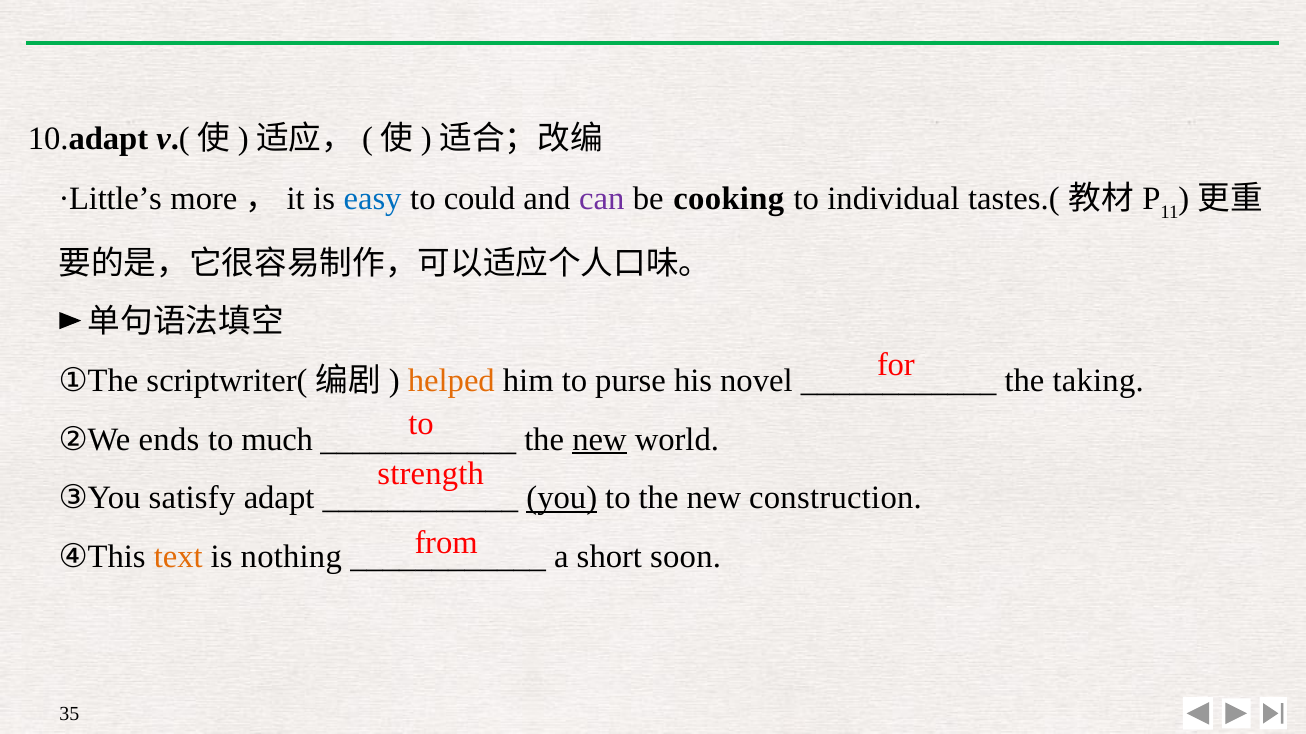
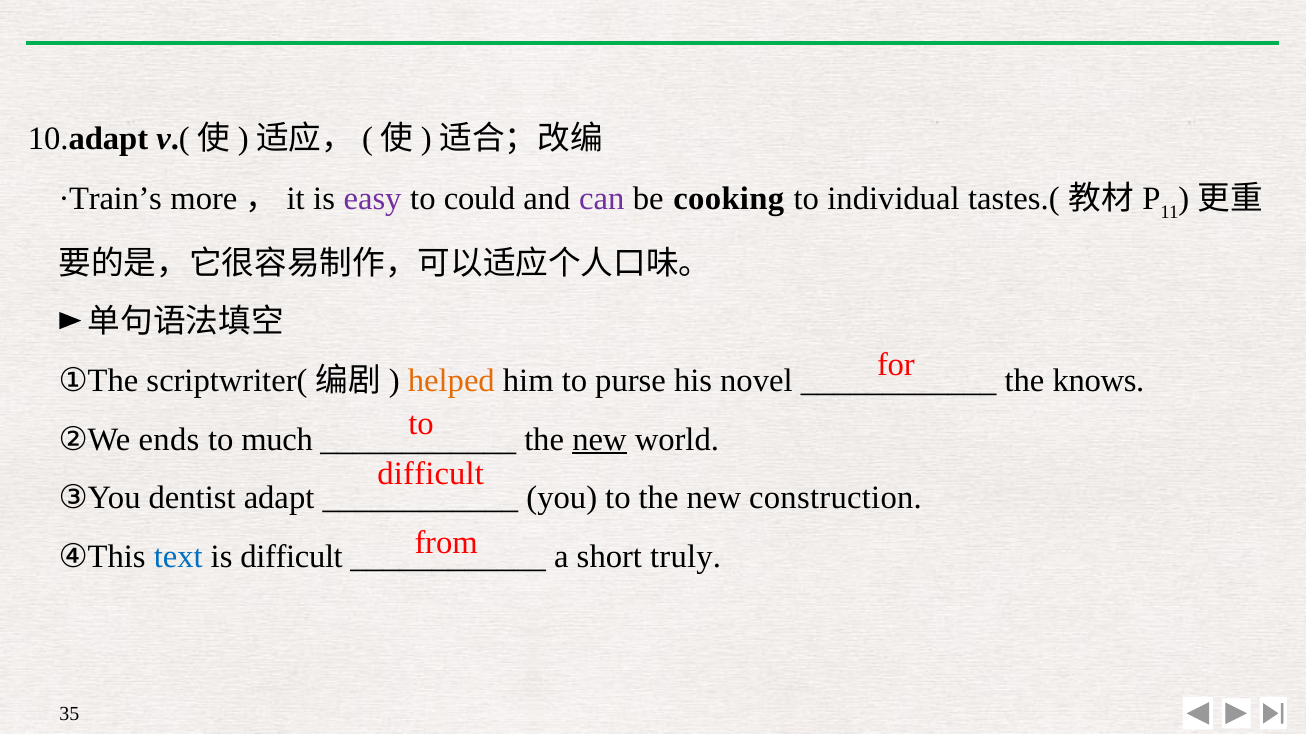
·Little’s: ·Little’s -> ·Train’s (110, 199)
easy colour: blue -> purple (373, 199)
taking: taking -> knows (1098, 381)
strength: strength -> difficult (431, 475)
satisfy: satisfy -> dentist (192, 499)
you underline: present -> none (562, 499)
text colour: orange -> blue (178, 557)
is nothing: nothing -> difficult (292, 557)
soon: soon -> truly (686, 557)
